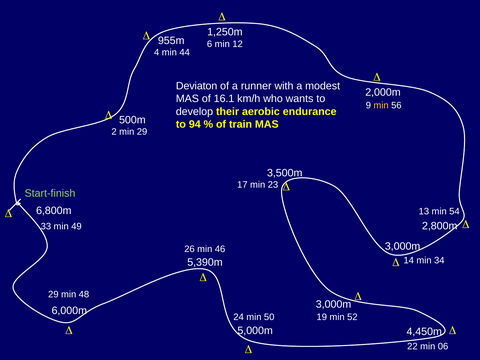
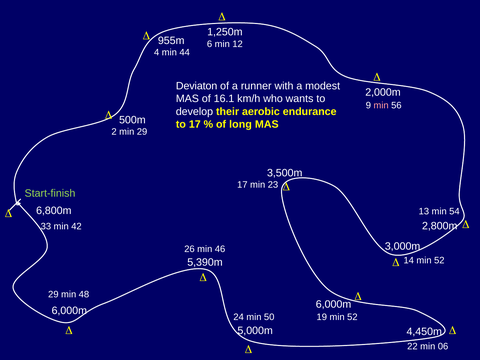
min colour: yellow -> pink (381, 105)
to 94: 94 -> 17 (195, 124)
train: train -> long (240, 124)
49: 49 -> 42 (76, 226)
14 min 34: 34 -> 52 (439, 260)
3,000m: 3,000m -> 6,000m (334, 304)
